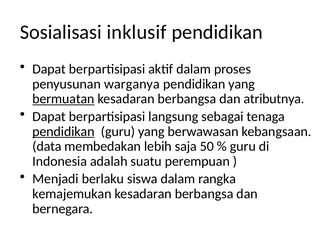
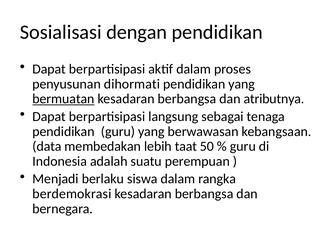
inklusif: inklusif -> dengan (137, 32)
warganya: warganya -> dihormati (132, 84)
pendidikan underline: present -> none (63, 131)
saja: saja -> taat (186, 146)
kemajemukan: kemajemukan -> berdemokrasi (72, 194)
